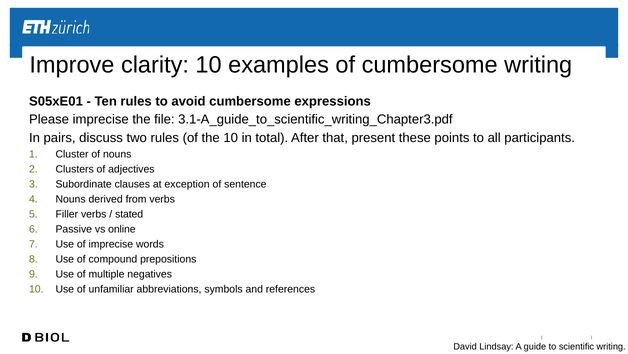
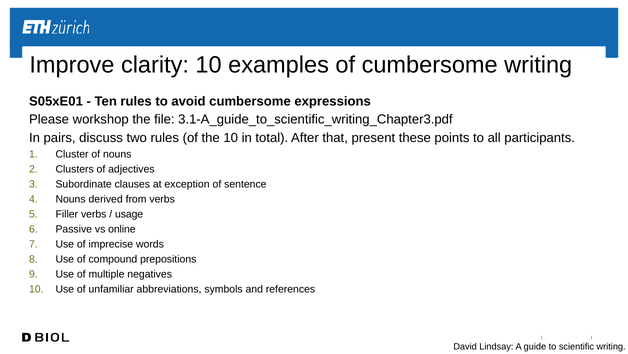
Please imprecise: imprecise -> workshop (101, 119)
stated: stated -> usage (129, 214)
